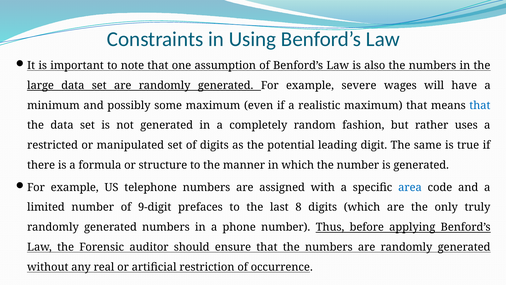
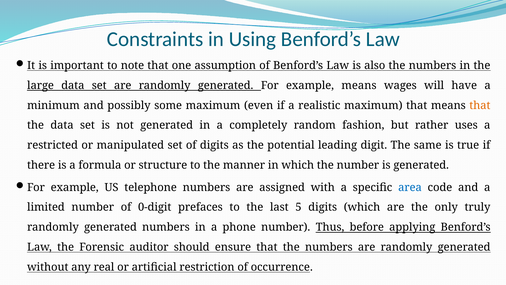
example severe: severe -> means (359, 85)
that colour: blue -> orange (480, 105)
9-digit: 9-digit -> 0-digit (155, 207)
8: 8 -> 5 (298, 207)
